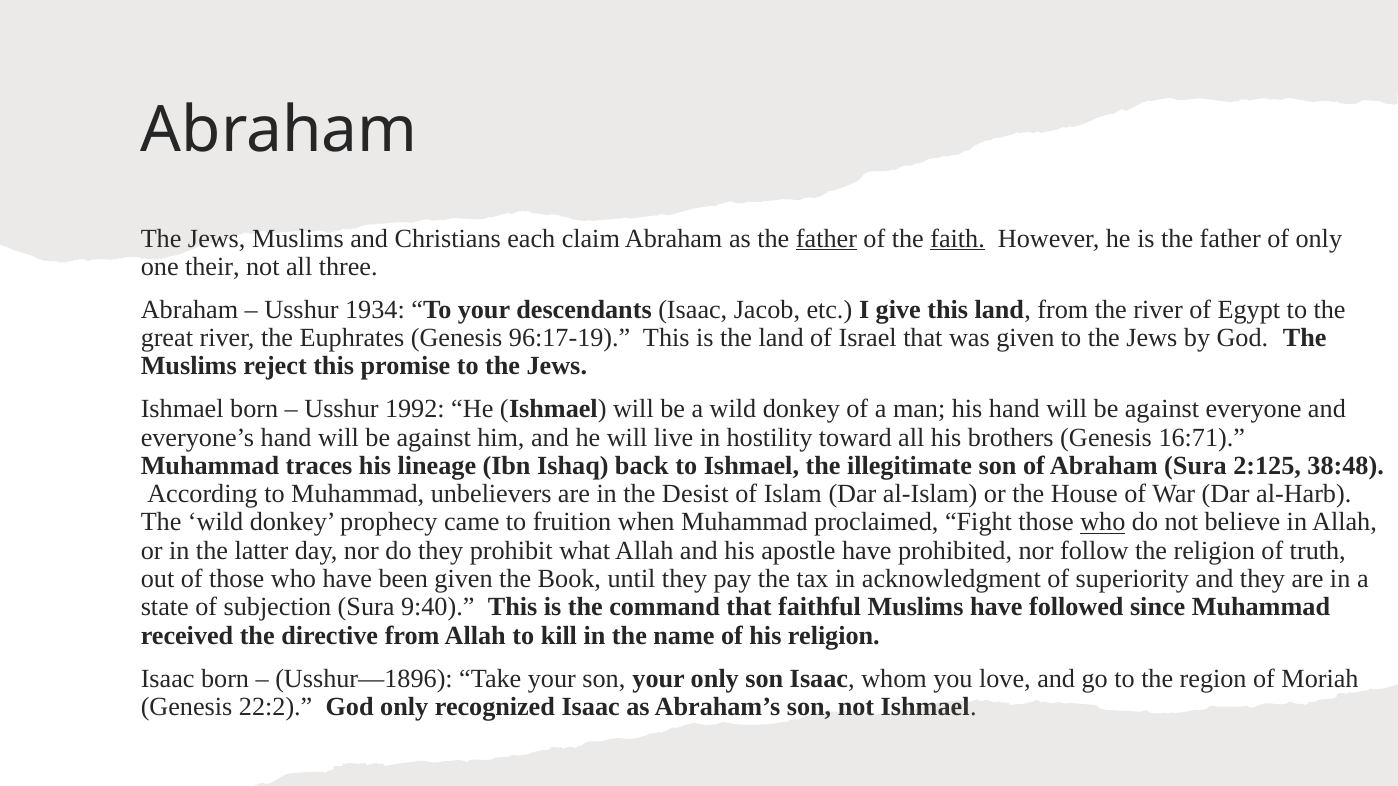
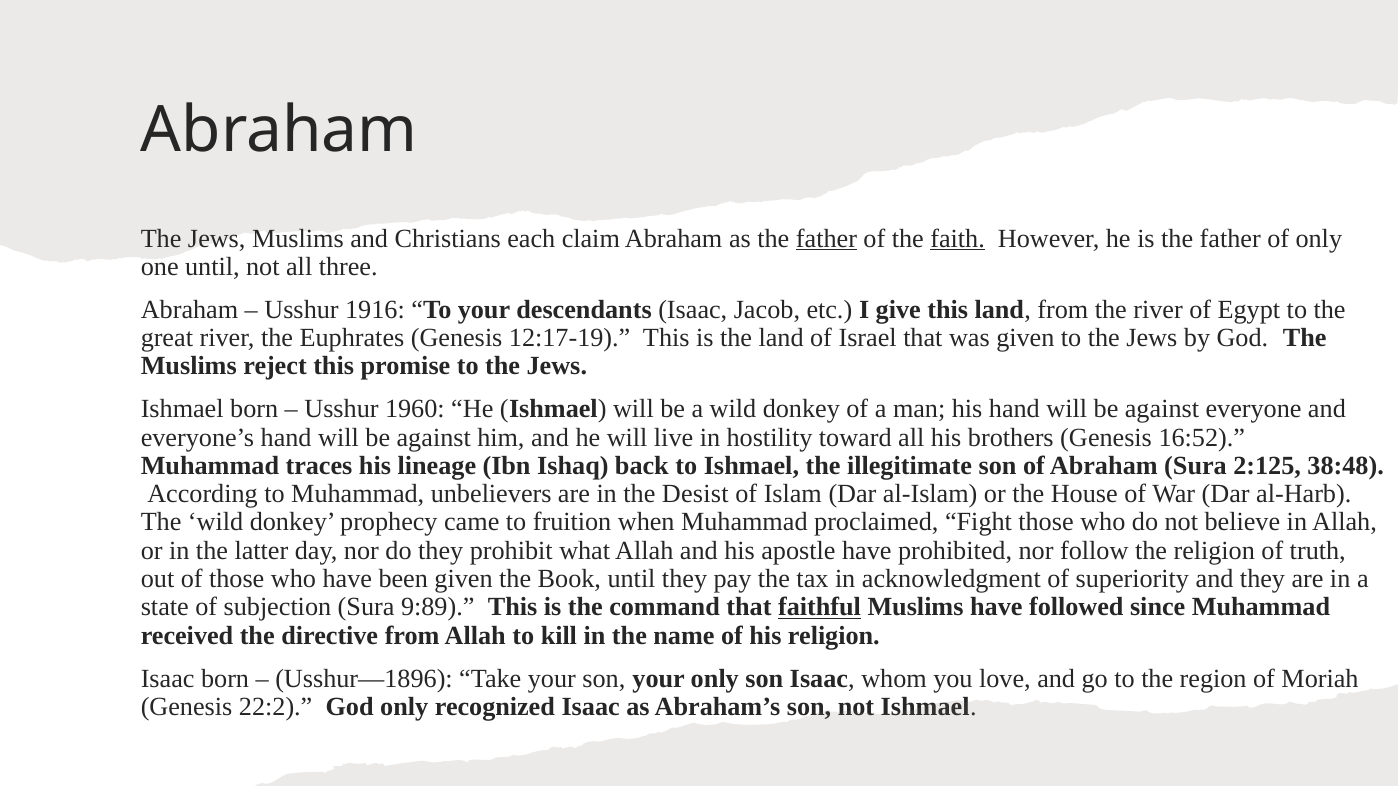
one their: their -> until (212, 267)
1934: 1934 -> 1916 (375, 310)
96:17-19: 96:17-19 -> 12:17-19 (570, 338)
1992: 1992 -> 1960 (415, 409)
16:71: 16:71 -> 16:52 (1202, 438)
who underline: present -> none (1103, 523)
9:40: 9:40 -> 9:89 (438, 607)
faithful underline: none -> present (820, 607)
